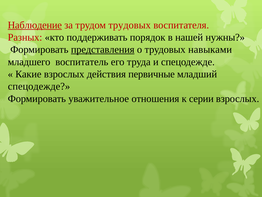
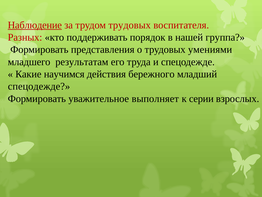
нужны: нужны -> группа (225, 37)
представления underline: present -> none (103, 49)
навыками: навыками -> умениями (210, 49)
воспитатель: воспитатель -> результатам (82, 62)
Какие взрослых: взрослых -> научимся (64, 74)
первичные: первичные -> бережного (151, 74)
отношения: отношения -> выполняет (155, 98)
